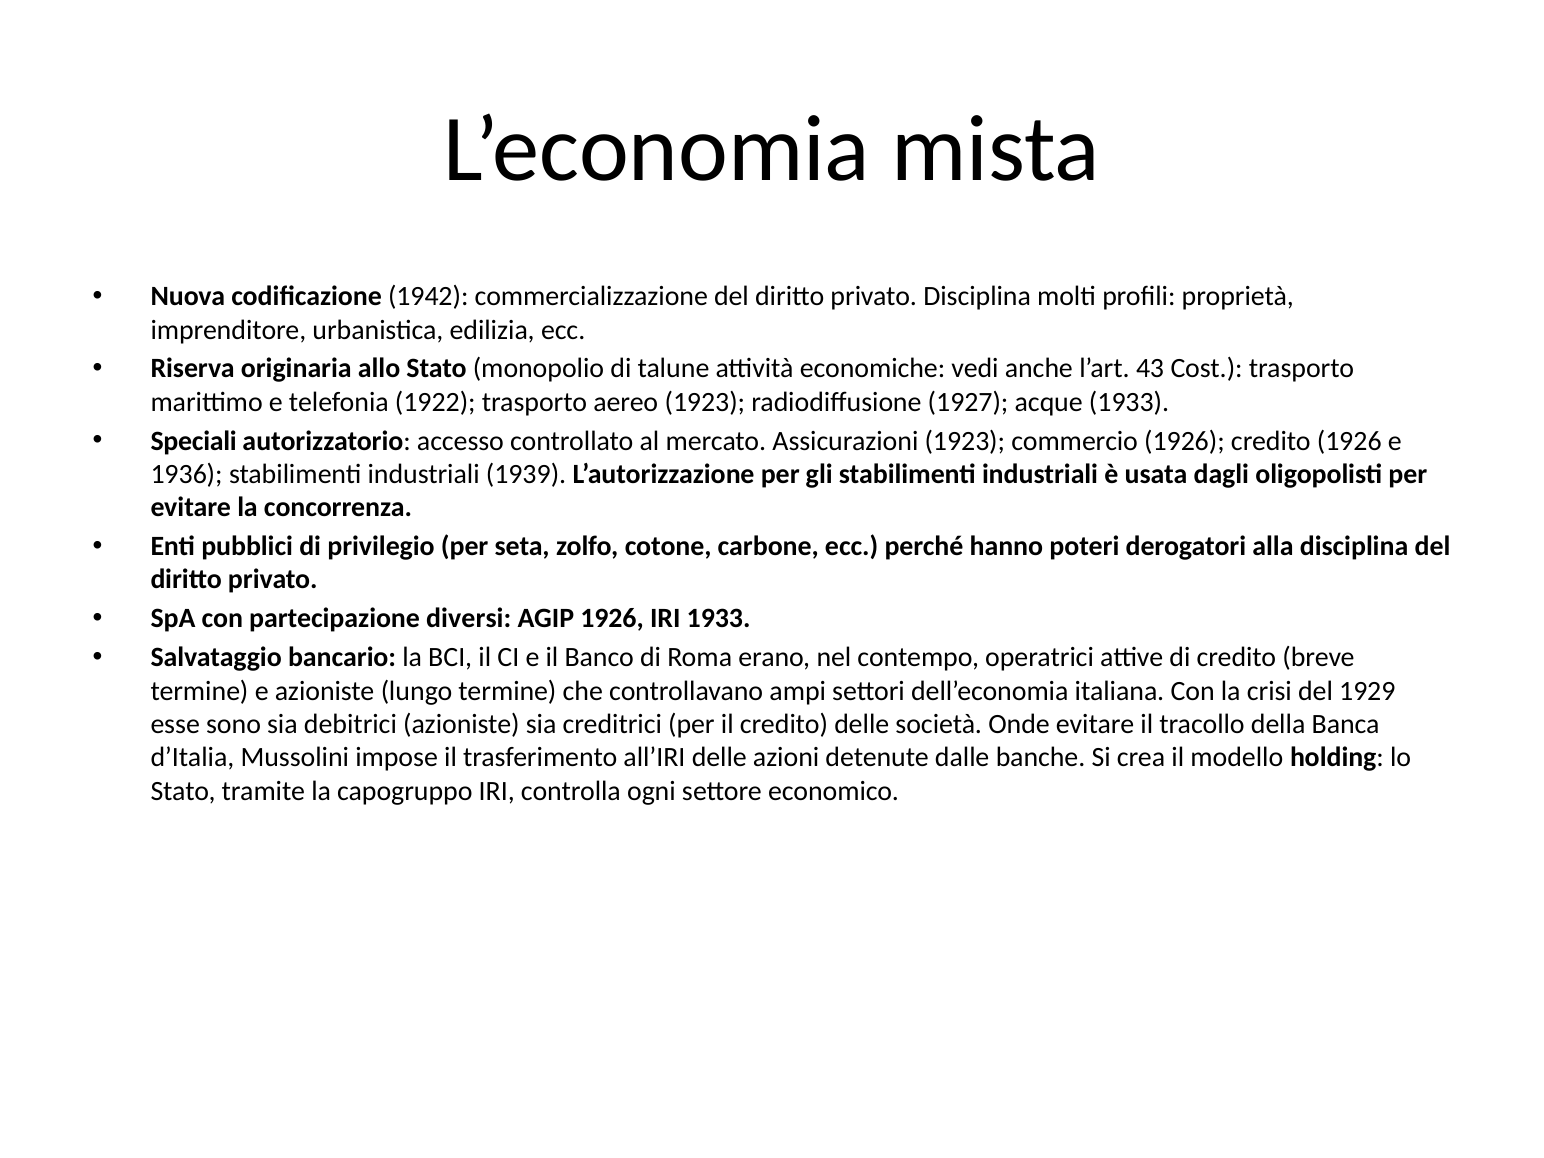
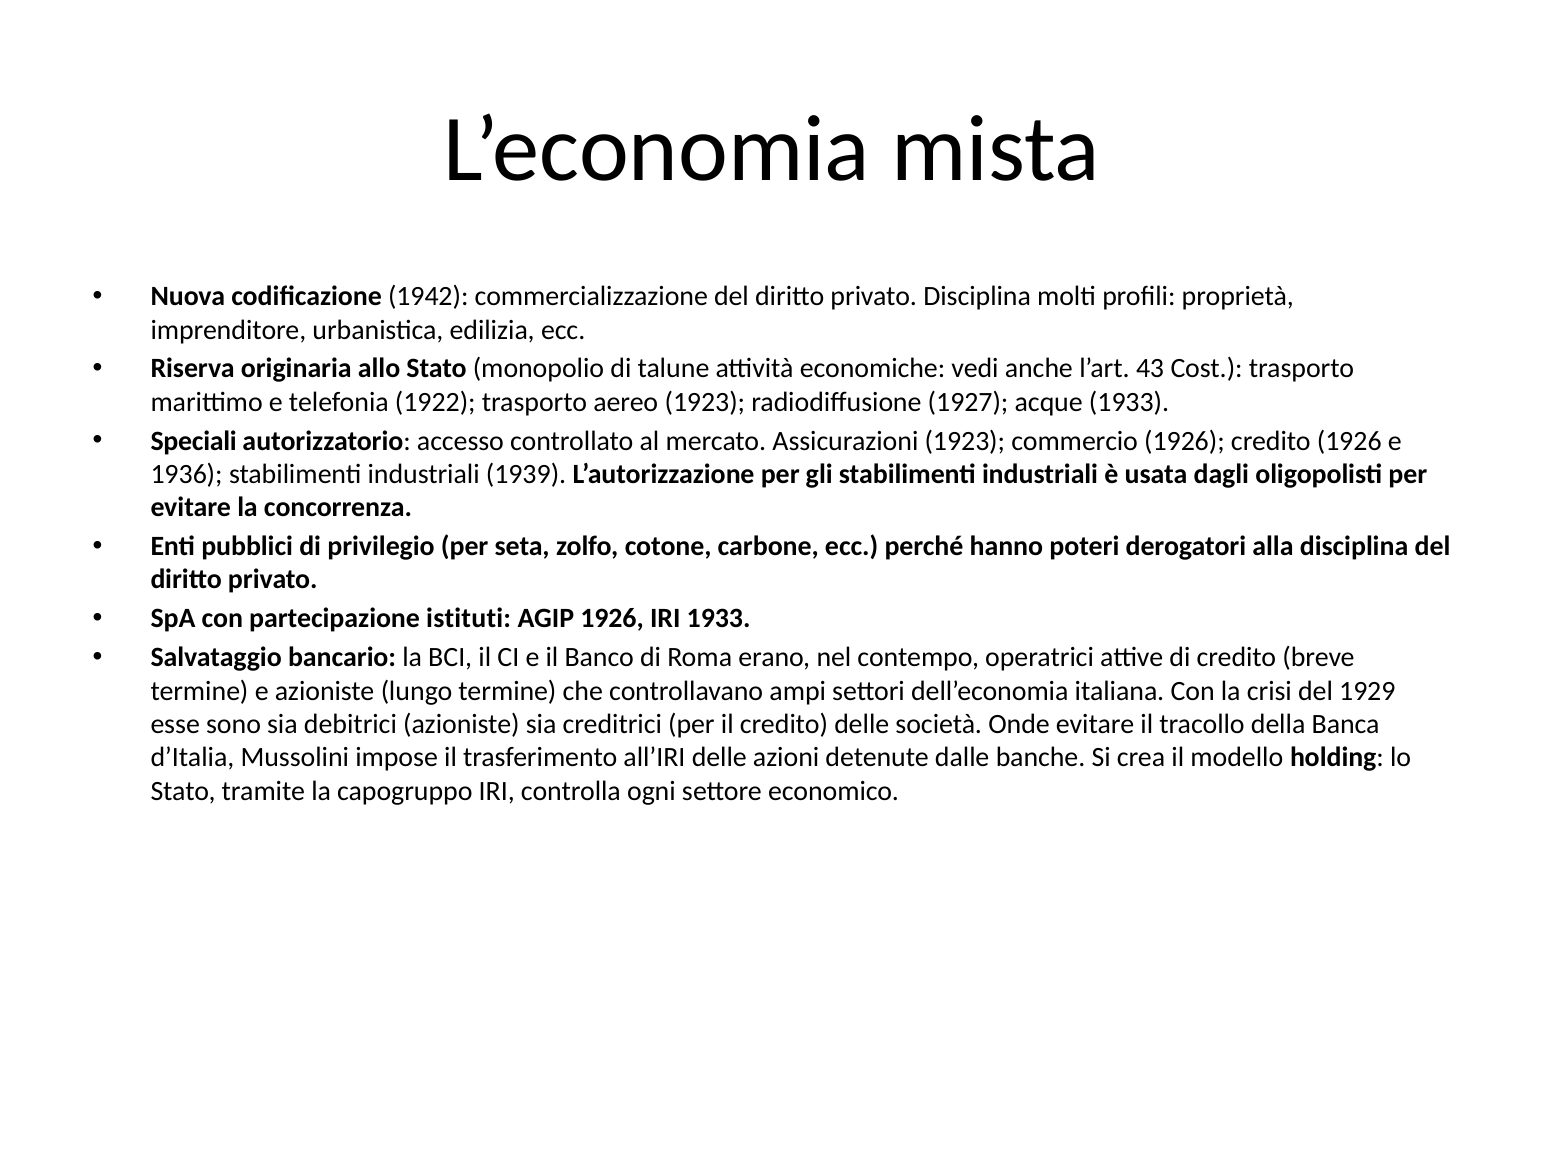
diversi: diversi -> istituti (469, 619)
